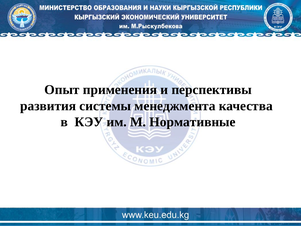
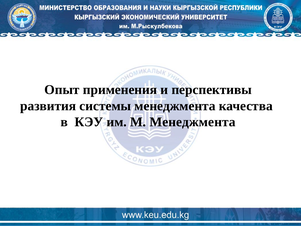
М Нормативные: Нормативные -> Менеджмента (192, 122)
